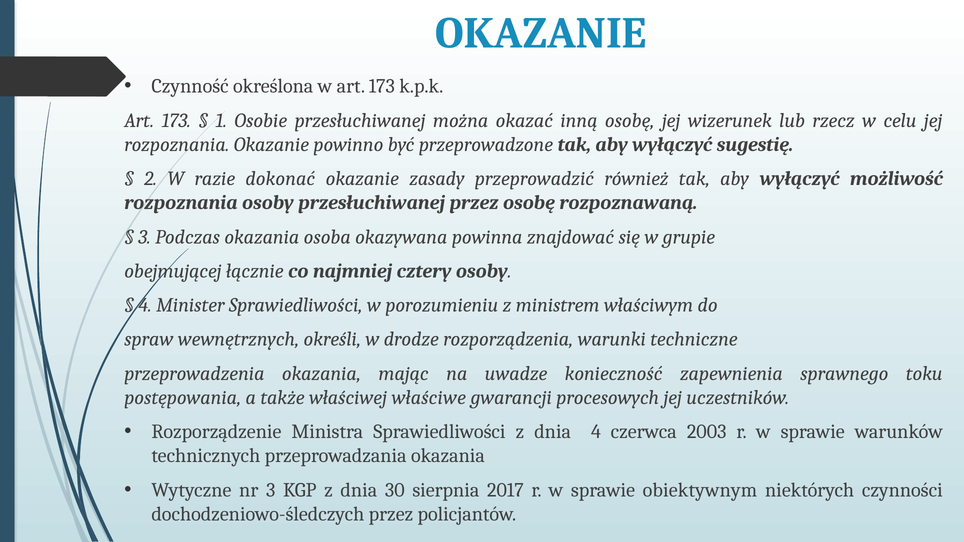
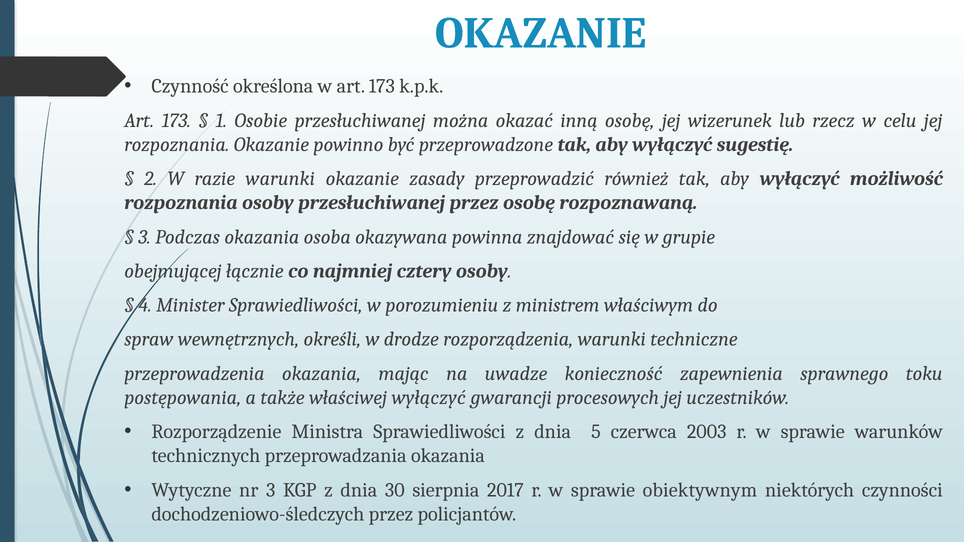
razie dokonać: dokonać -> warunki (280, 179)
właściwej właściwe: właściwe -> wyłączyć (429, 398)
dnia 4: 4 -> 5 (596, 432)
